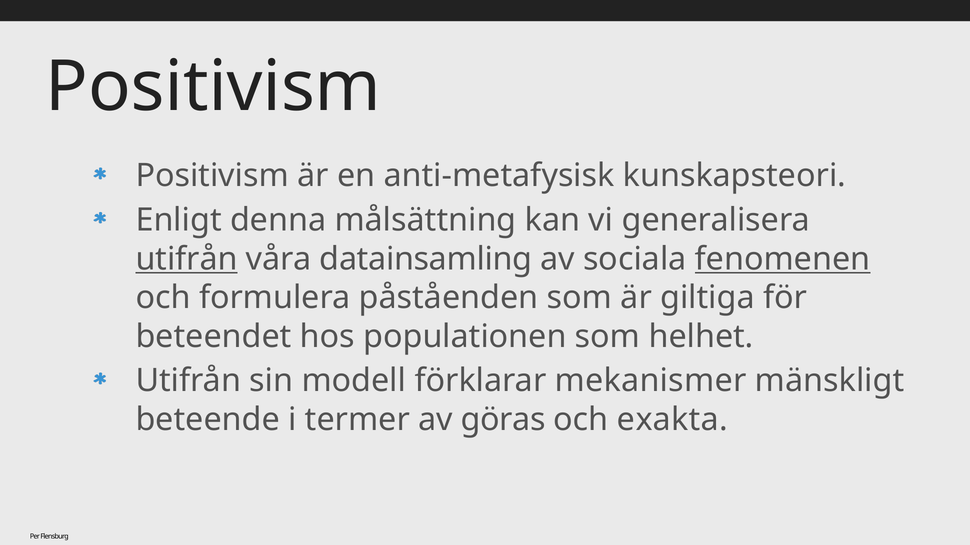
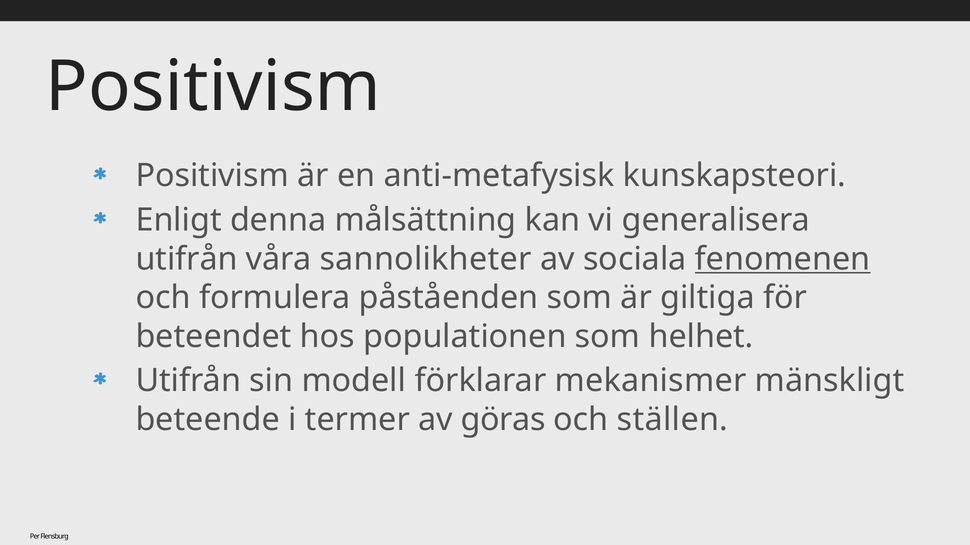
utifrån underline: present -> none (187, 259)
datainsamling: datainsamling -> sannolikheter (426, 259)
exakta: exakta -> ställen (673, 420)
